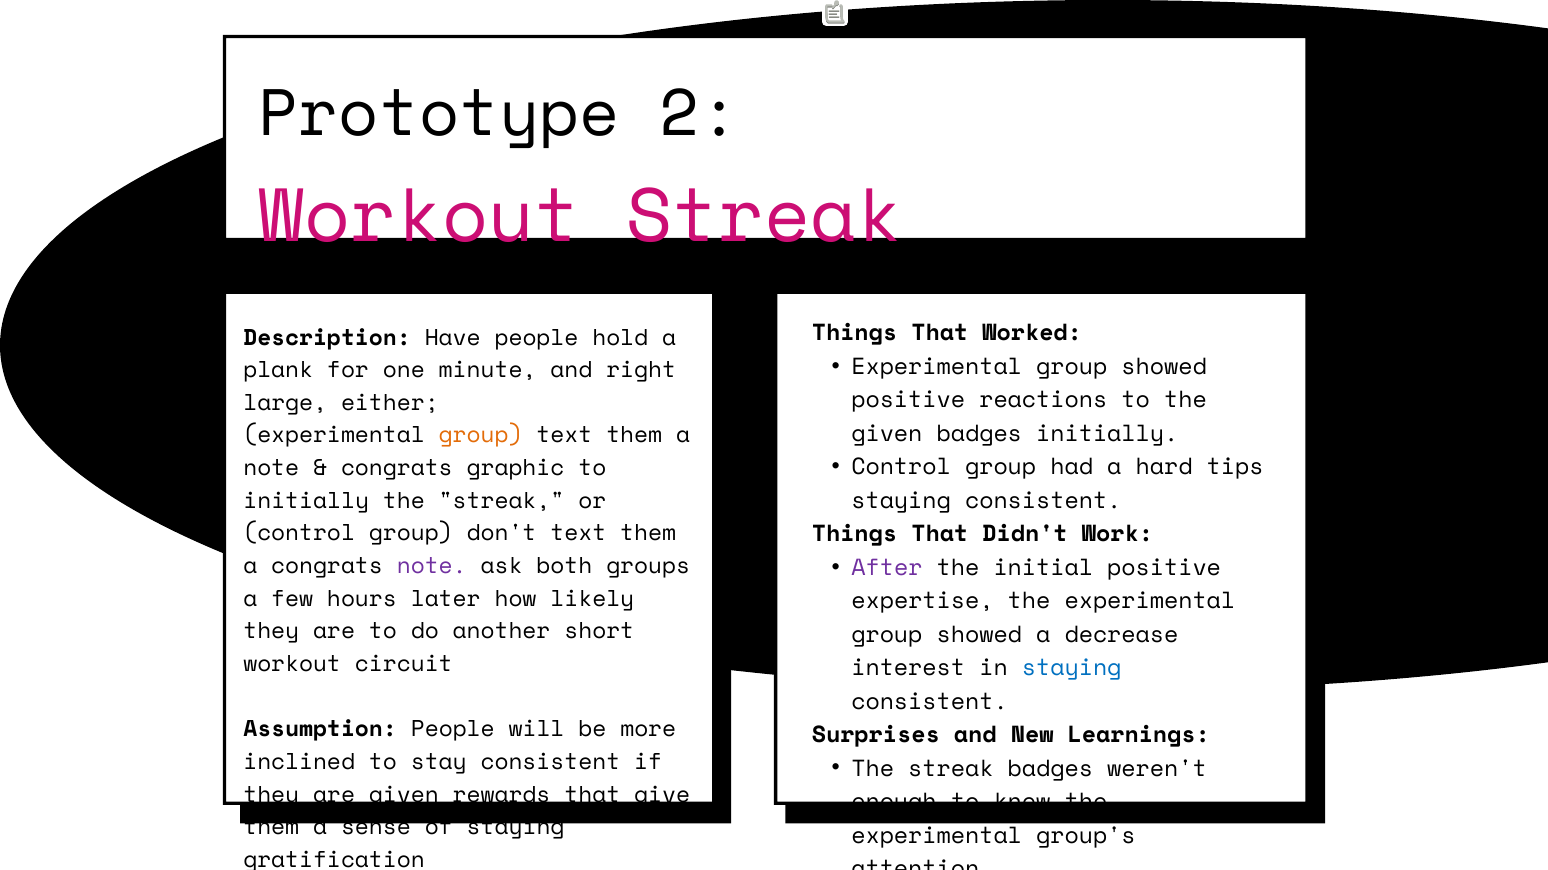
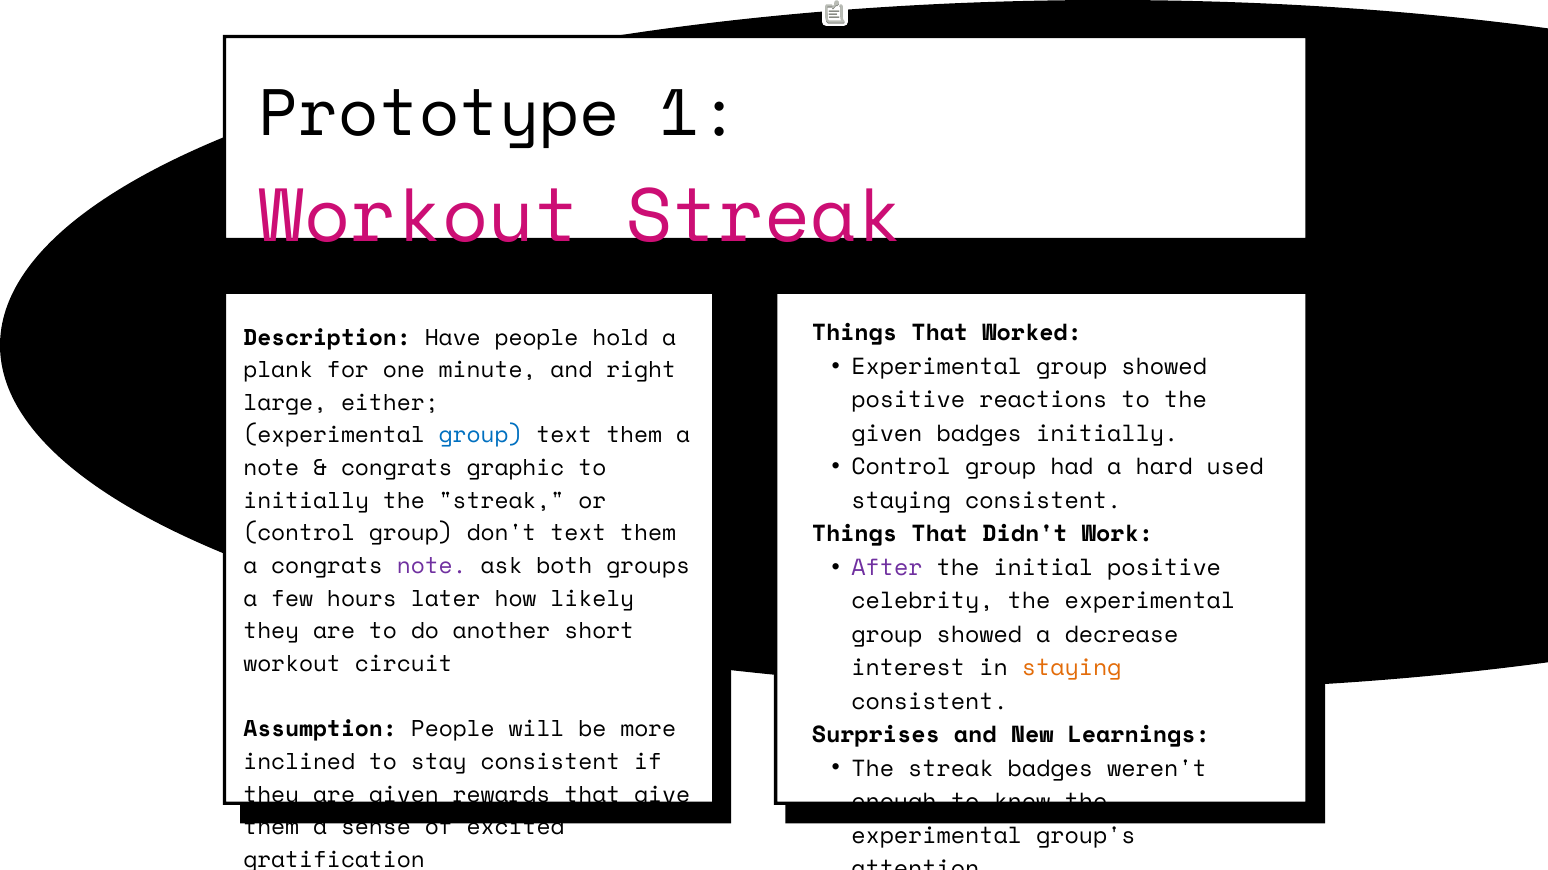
2: 2 -> 1 (700, 114)
group colour: orange -> blue (481, 436)
tips: tips -> used (1235, 468)
expertise: expertise -> celebrity (923, 602)
staying colour: blue -> orange (1072, 669)
of staying: staying -> excited (516, 828)
